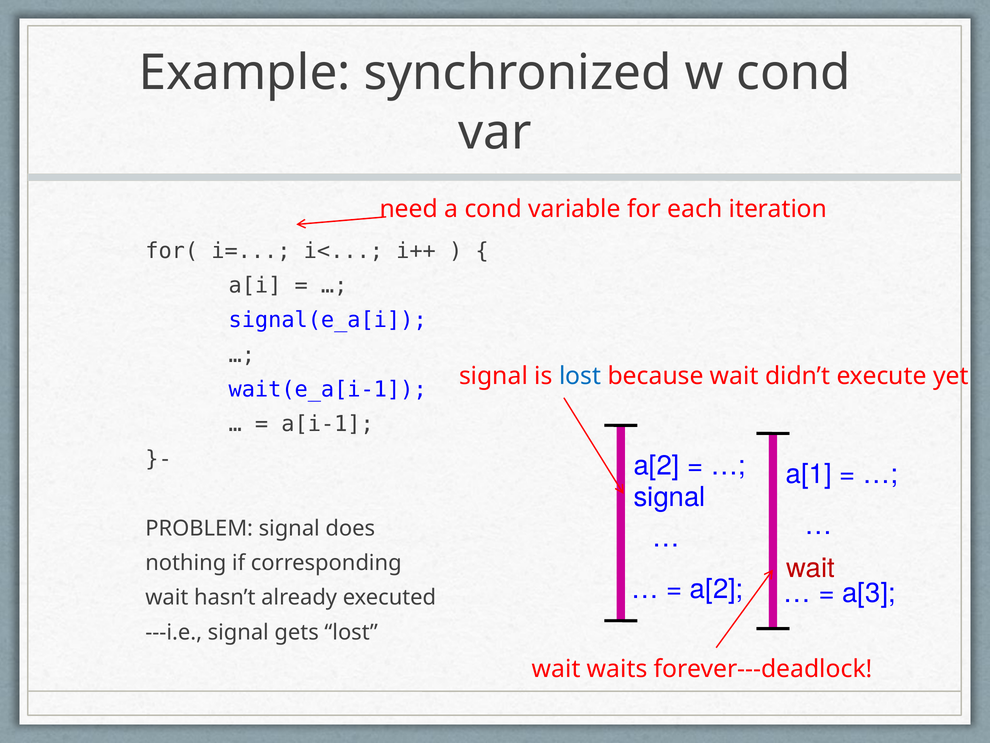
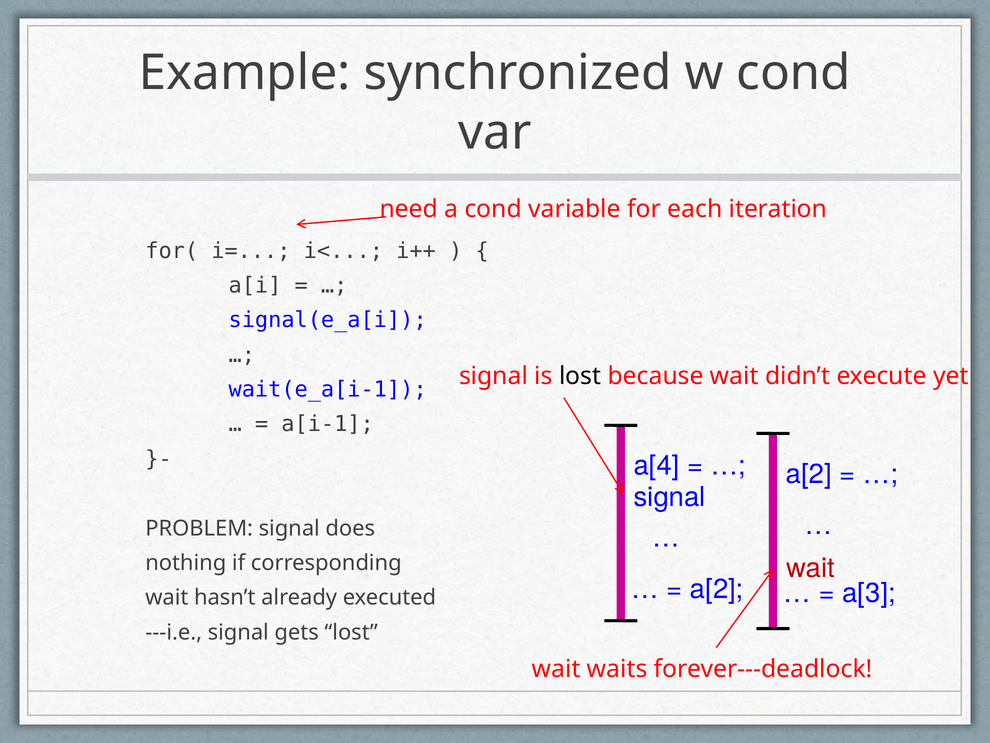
lost colour: blue -> black (580, 376)
a[2: a[2 -> a[4 (657, 466)
a[1: a[1 -> a[2 (809, 474)
